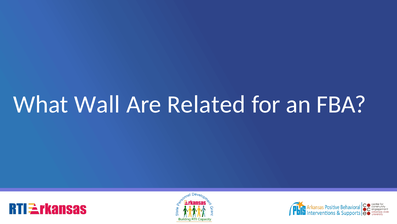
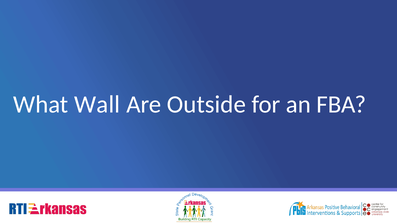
Related: Related -> Outside (206, 104)
